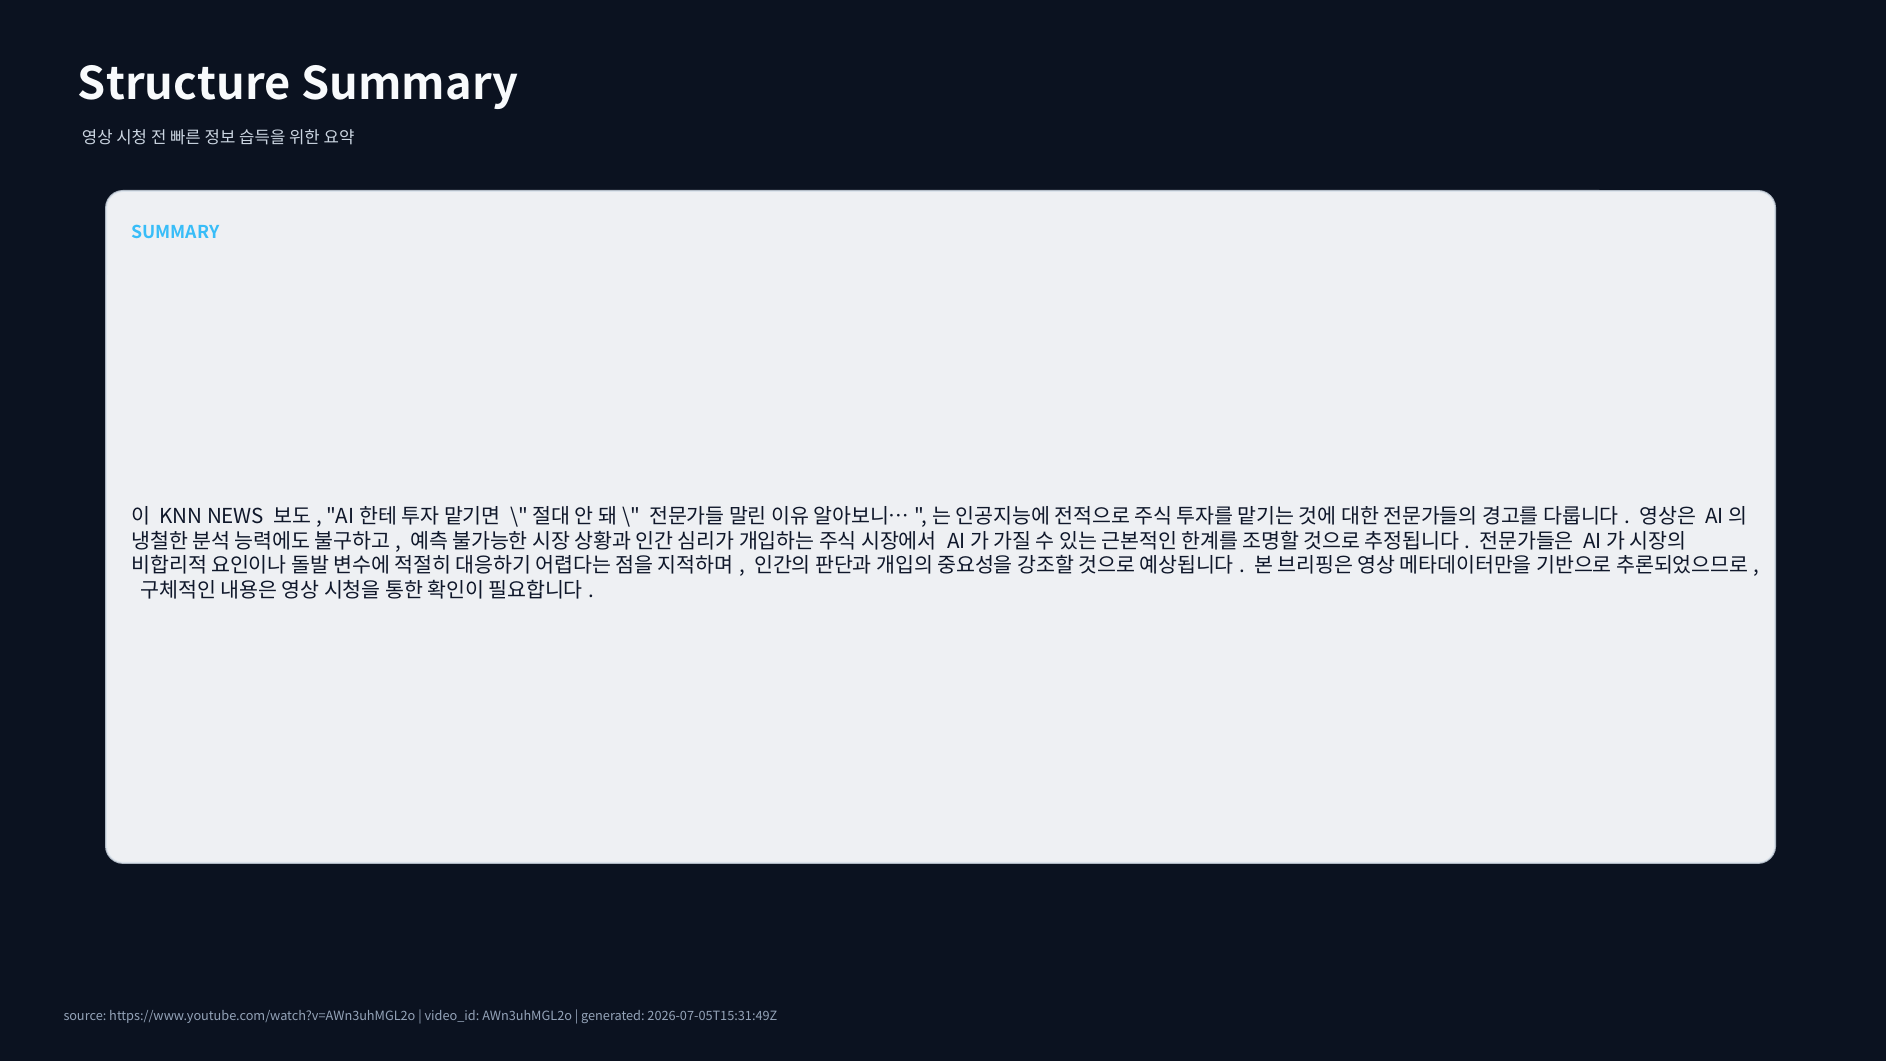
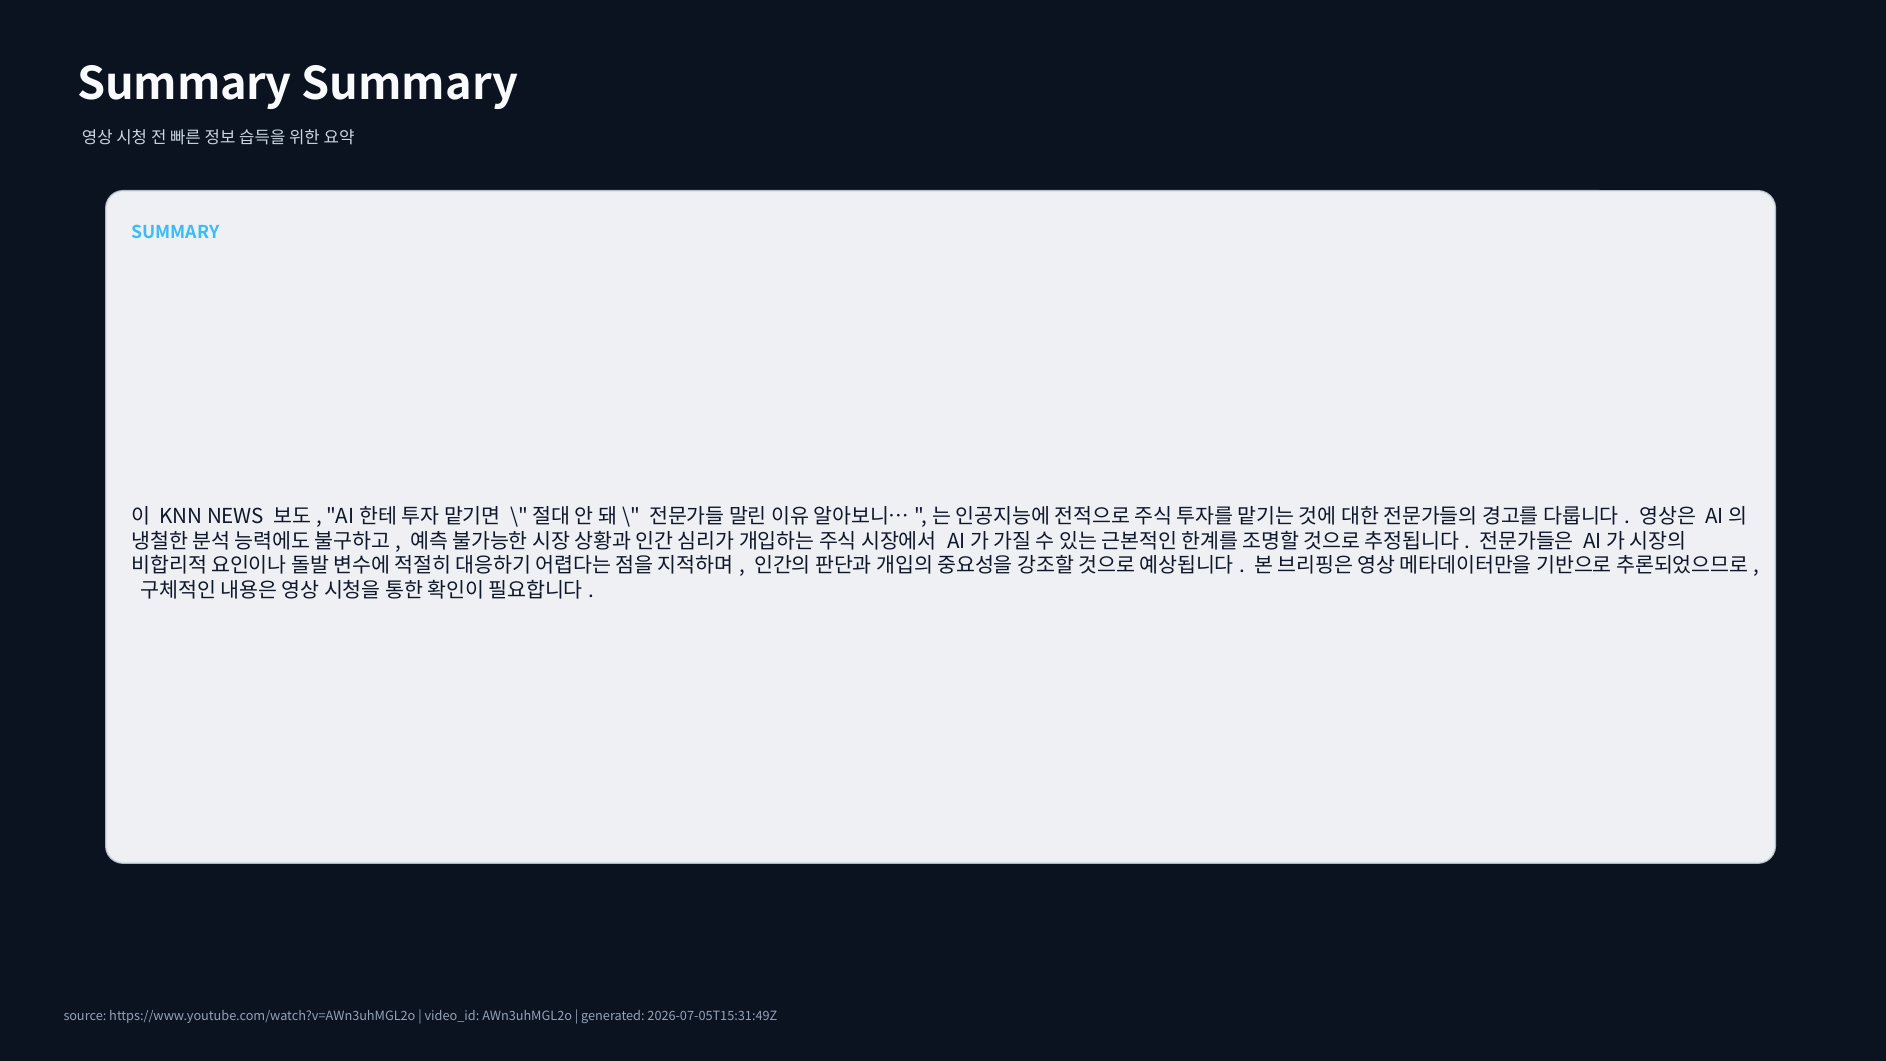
Structure: Structure -> Summary (185, 84)
